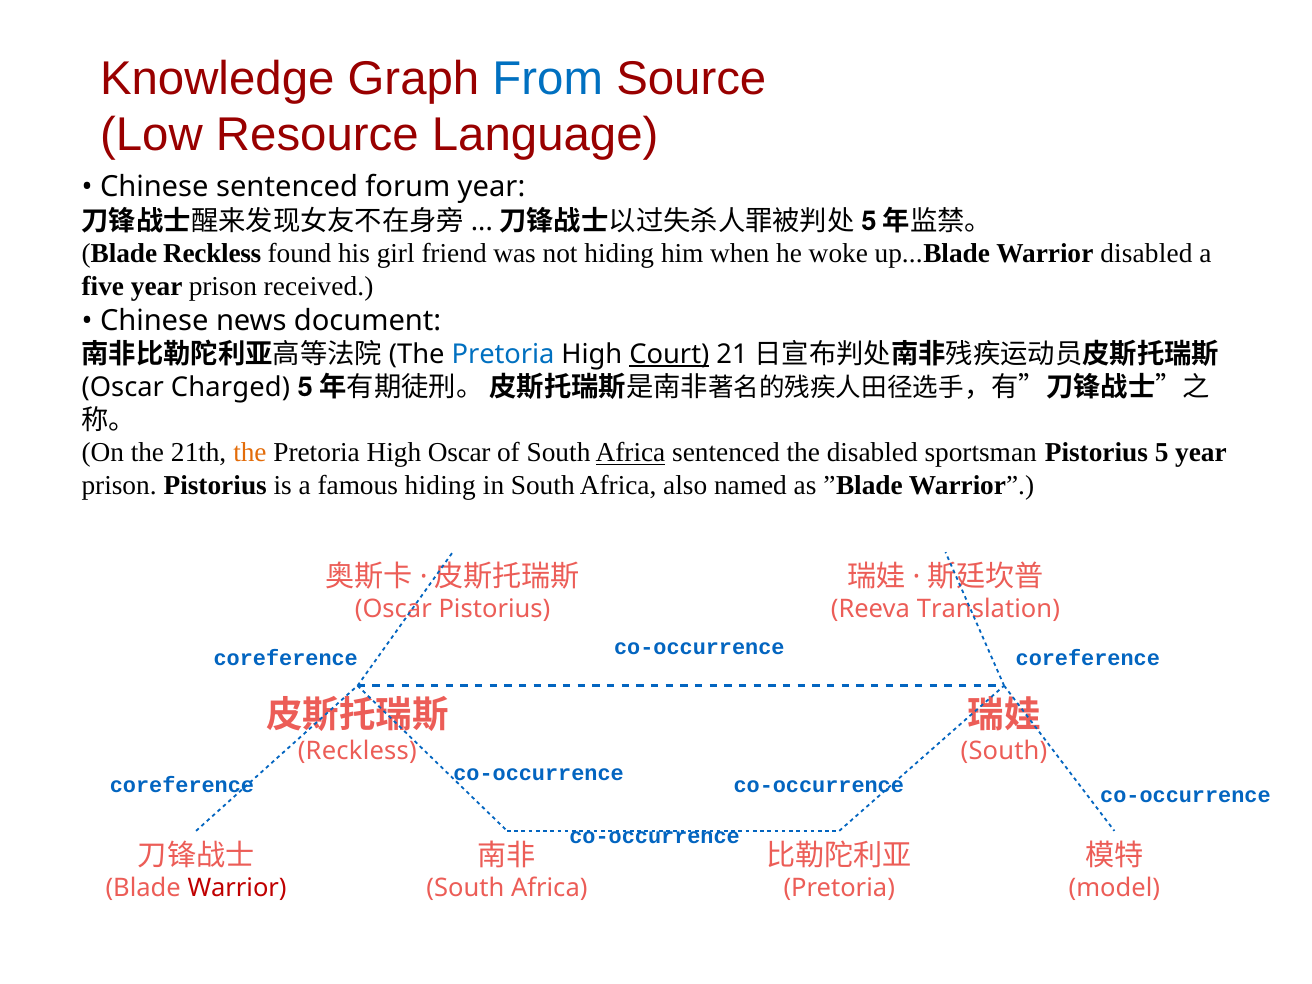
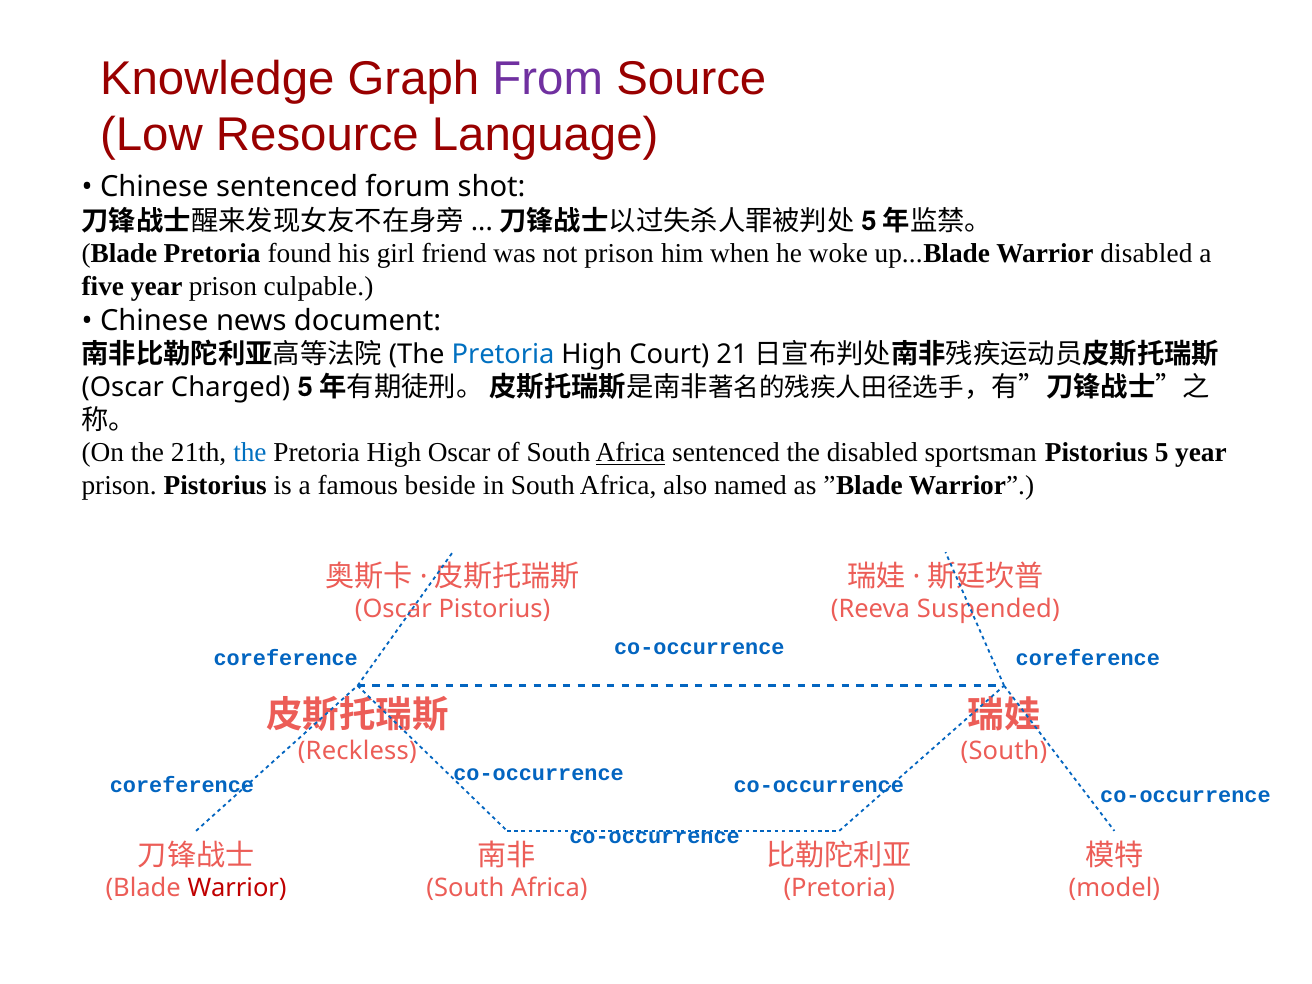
From colour: blue -> purple (548, 79)
forum year: year -> shot (492, 187)
Blade Reckless: Reckless -> Pretoria (212, 254)
not hiding: hiding -> prison (619, 254)
received: received -> culpable (319, 287)
Court underline: present -> none (669, 354)
the colour: orange -> blue (250, 453)
famous hiding: hiding -> beside (440, 486)
Translation: Translation -> Suspended (988, 609)
